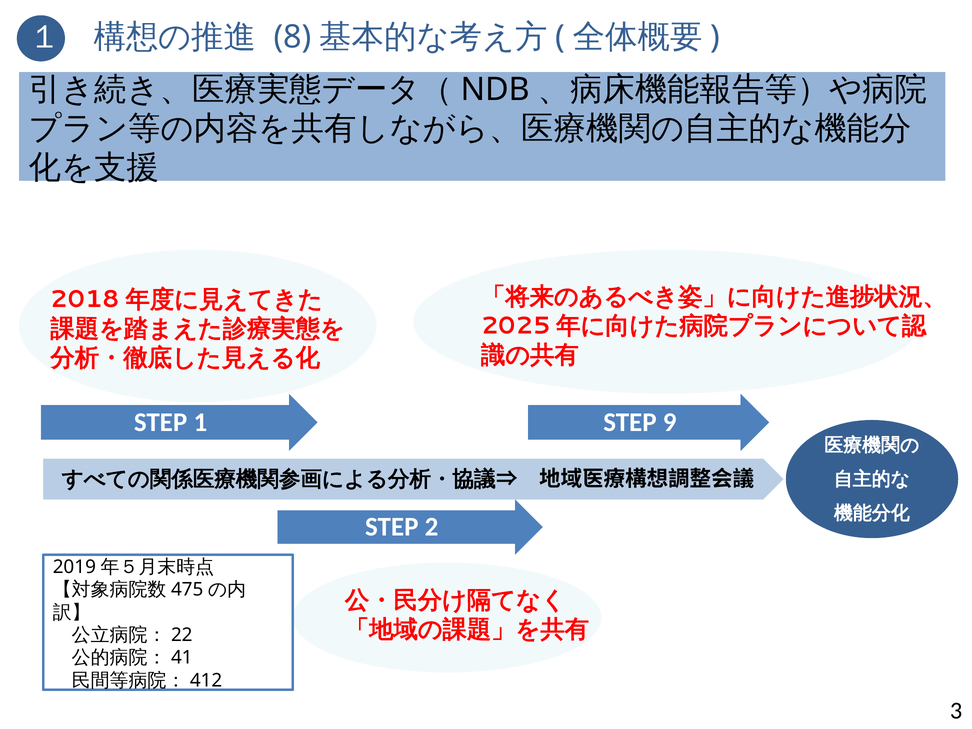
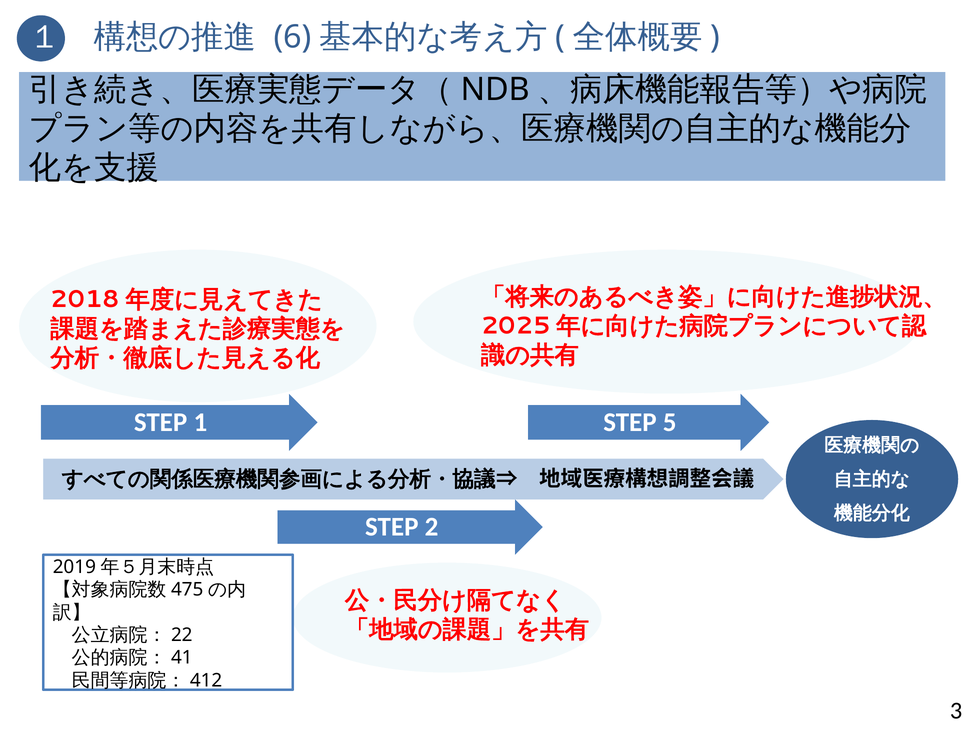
8: 8 -> 6 (293, 37)
9: 9 -> 5 (670, 422)
